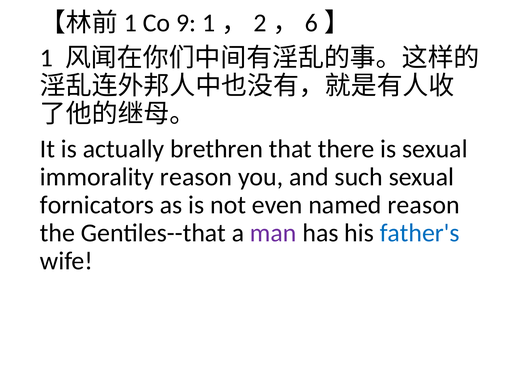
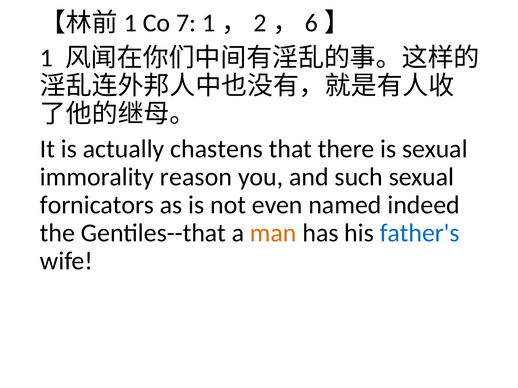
9: 9 -> 7 (186, 23)
brethren: brethren -> chastens (217, 149)
named reason: reason -> indeed (424, 205)
man colour: purple -> orange (273, 233)
